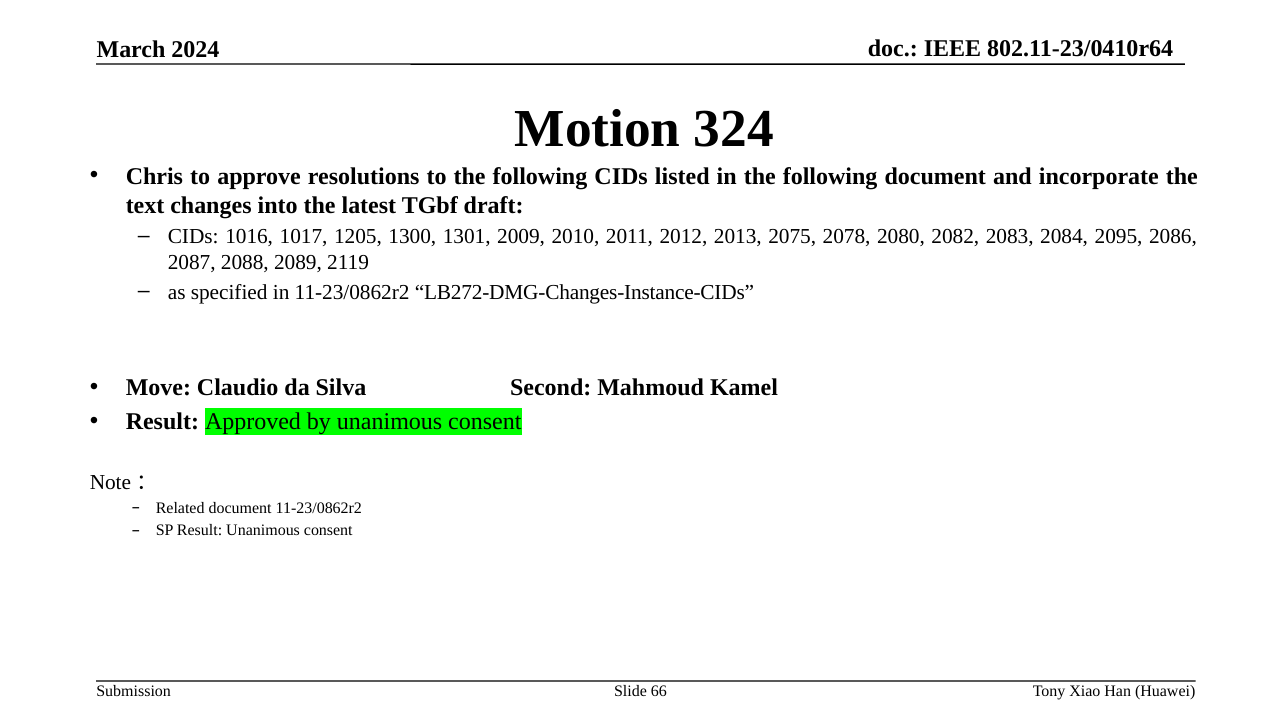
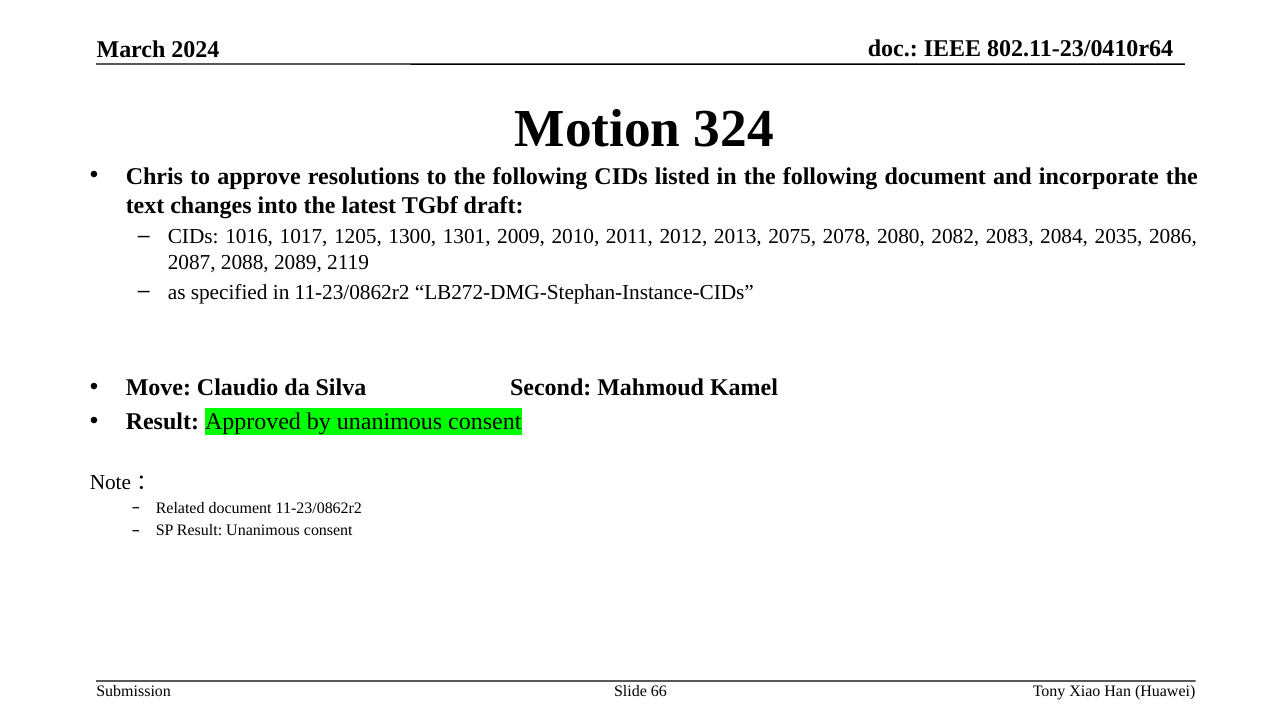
2095: 2095 -> 2035 (1119, 236)
LB272-DMG-Changes-Instance-CIDs: LB272-DMG-Changes-Instance-CIDs -> LB272-DMG-Stephan-Instance-CIDs (584, 292)
